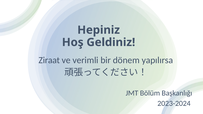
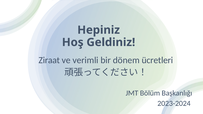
yapılırsa: yapılırsa -> ücretleri (157, 60)
